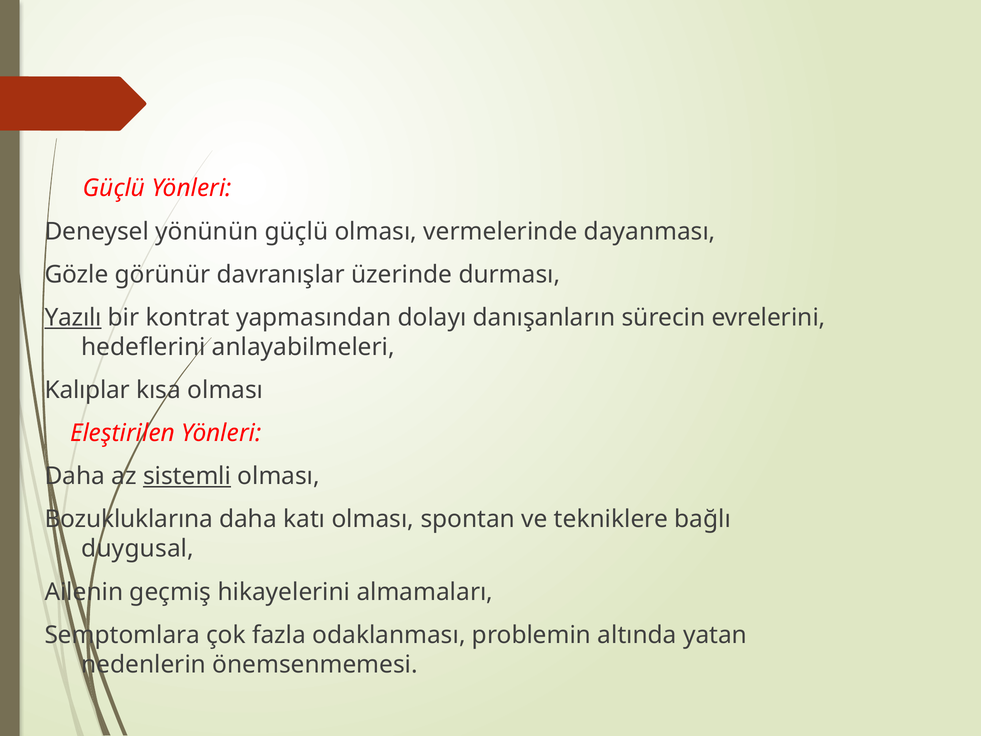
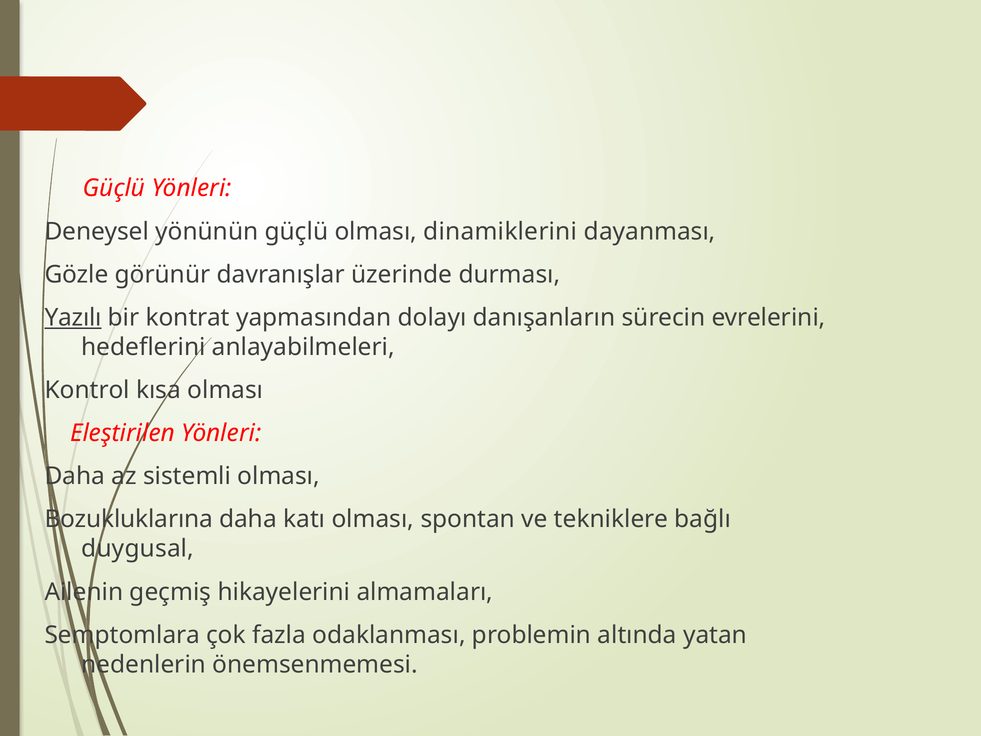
vermelerinde: vermelerinde -> dinamiklerini (500, 231)
Kalıplar: Kalıplar -> Kontrol (87, 390)
sistemli underline: present -> none (187, 476)
